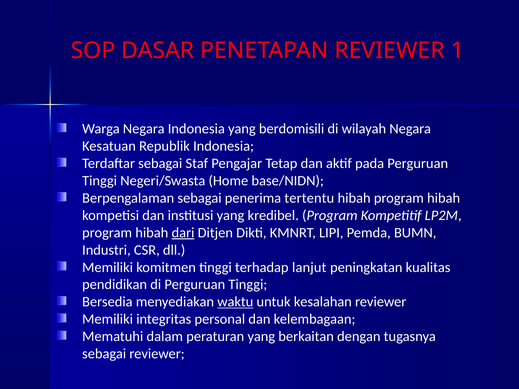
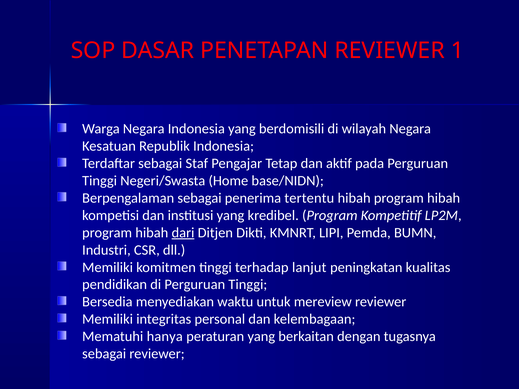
waktu underline: present -> none (235, 302)
kesalahan: kesalahan -> mereview (323, 302)
dalam: dalam -> hanya (165, 337)
